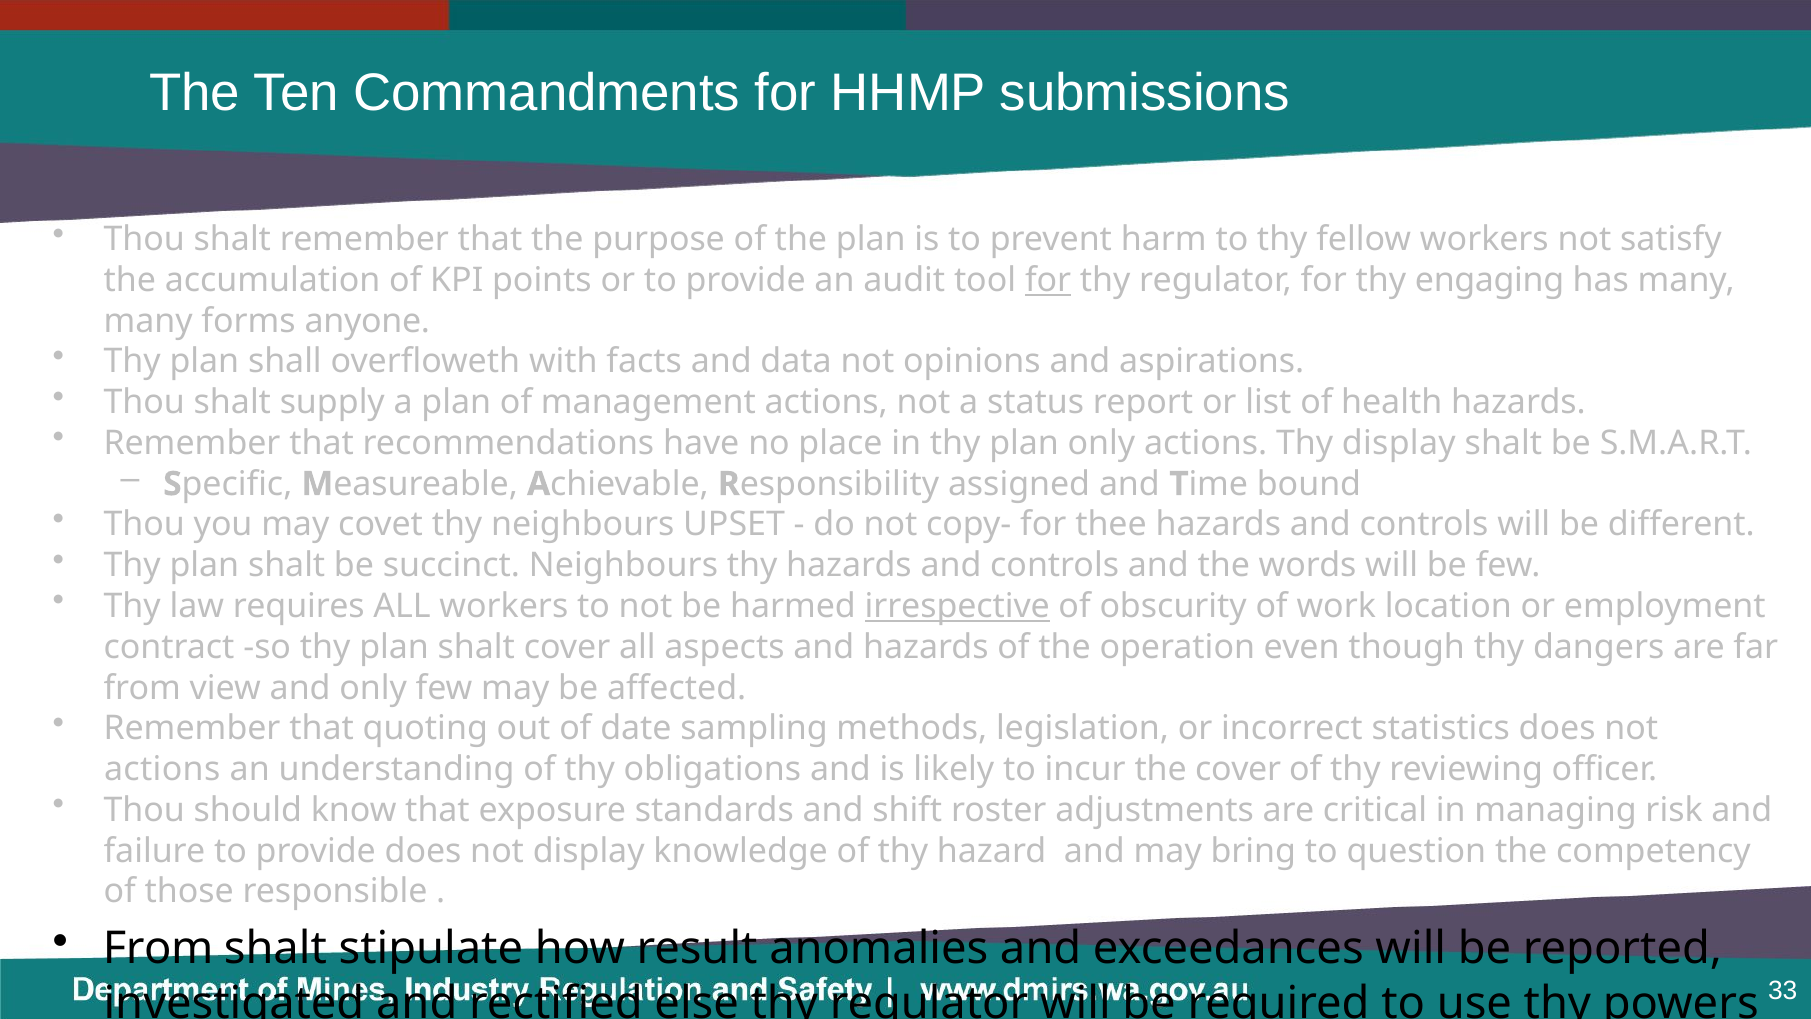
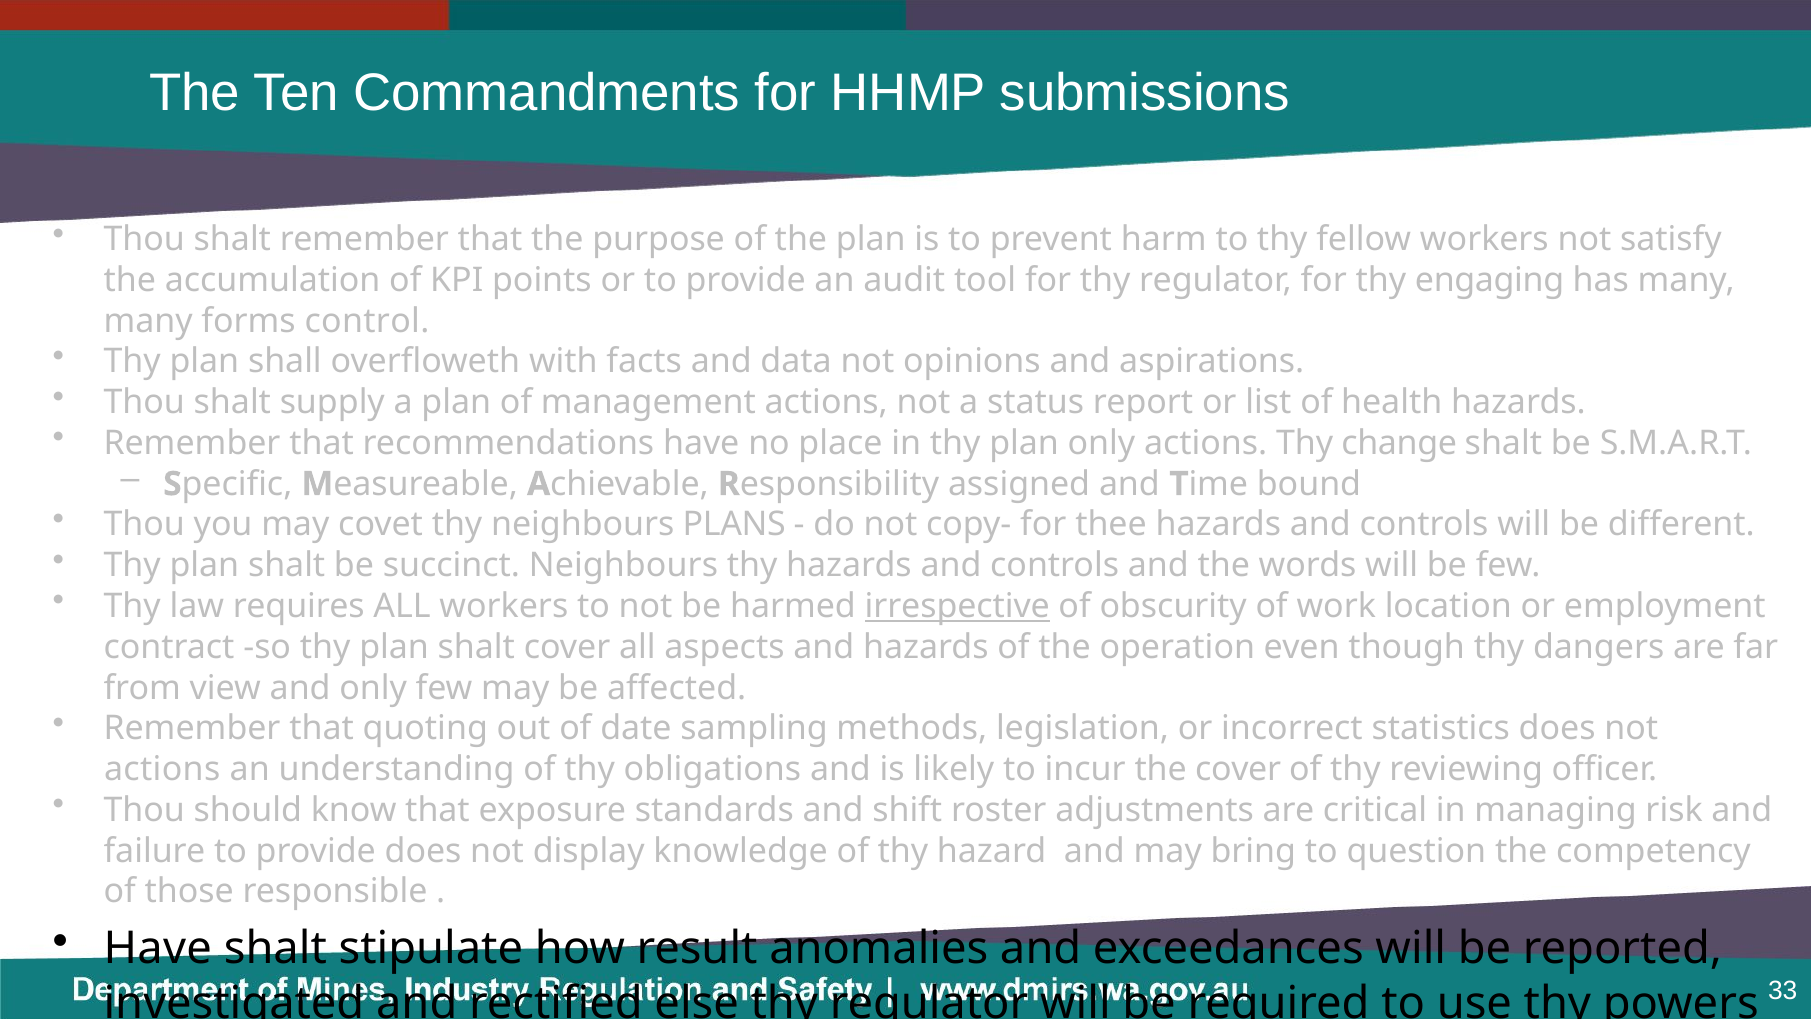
for underline: present -> none (1048, 280)
anyone: anyone -> control (367, 321)
Thy display: display -> change (1399, 443)
UPSET: UPSET -> PLANS (734, 525)
From: From -> Have (158, 949)
